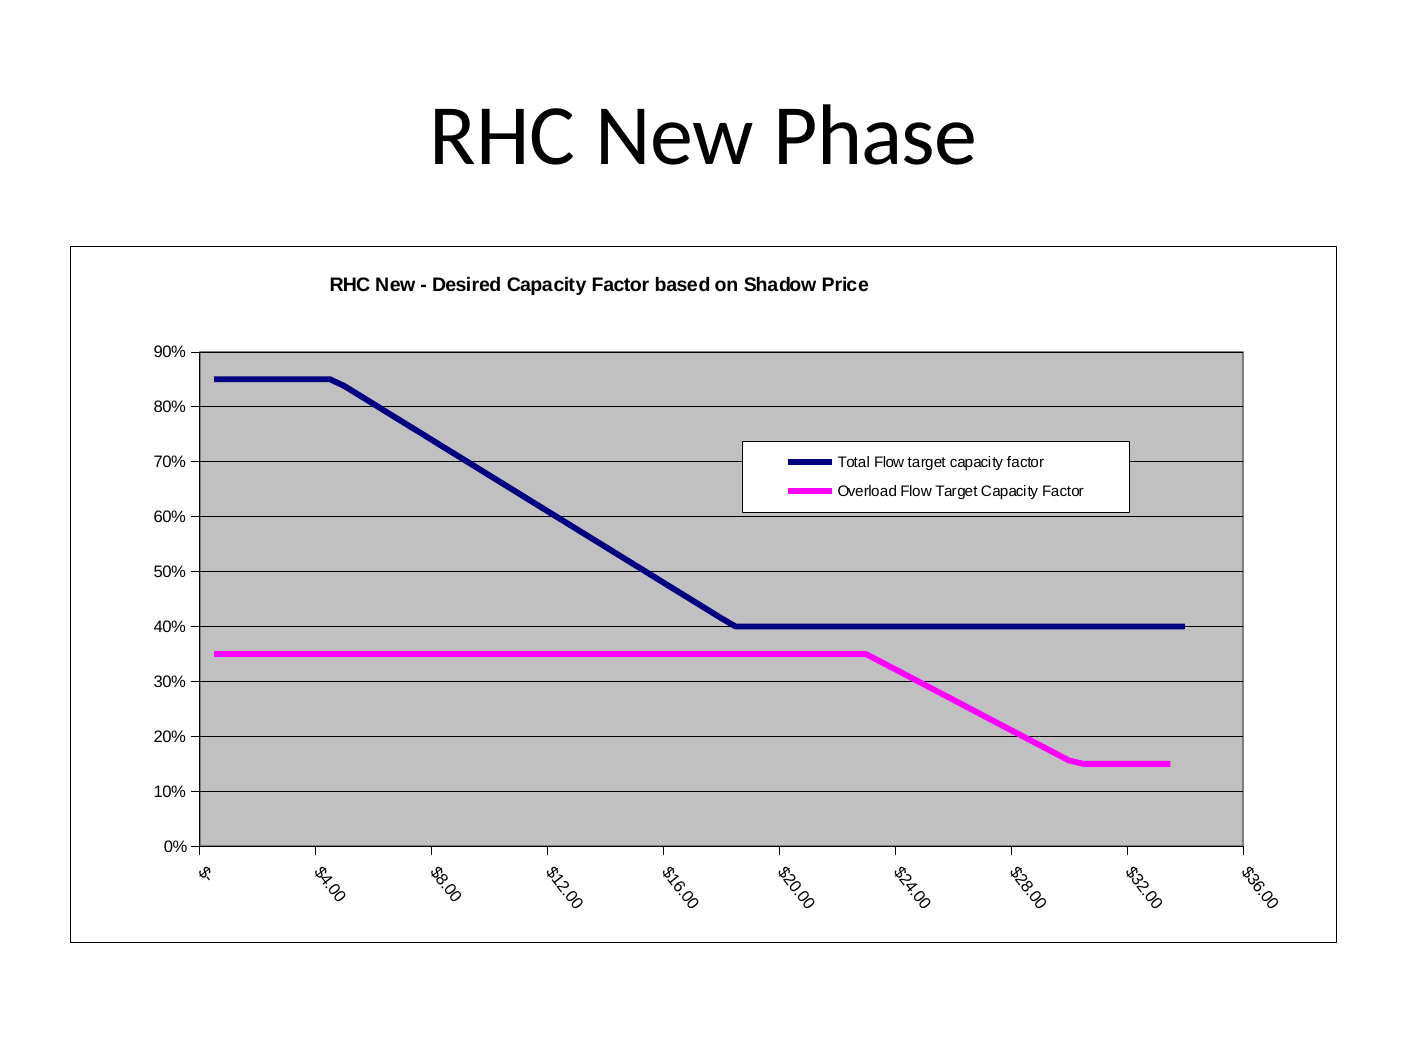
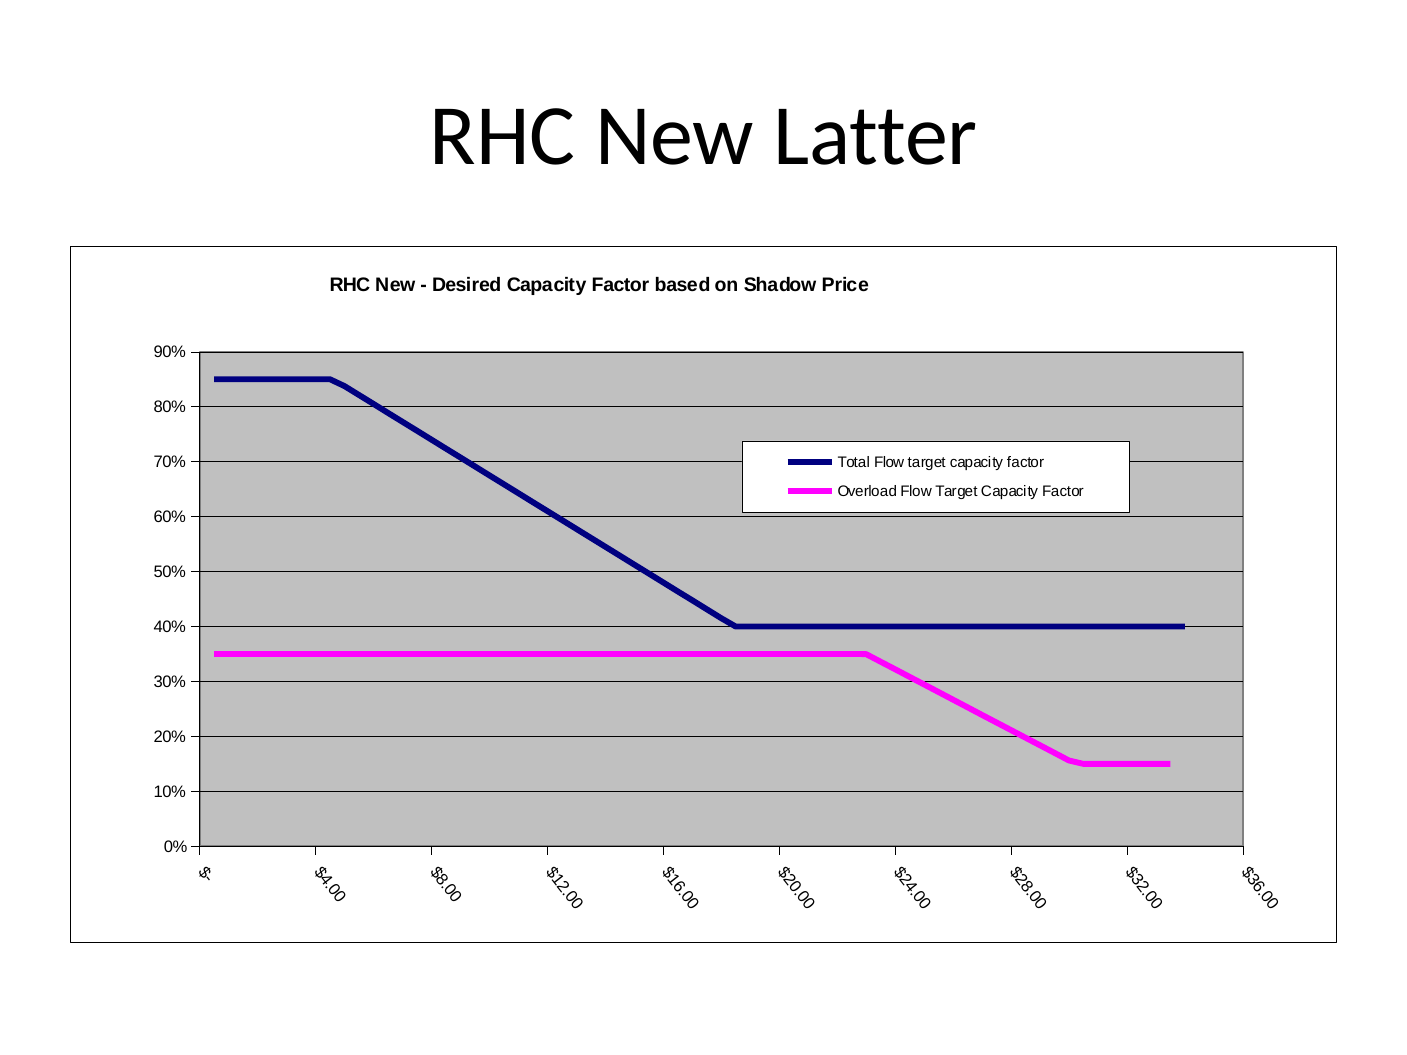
Phase: Phase -> Latter (875, 136)
